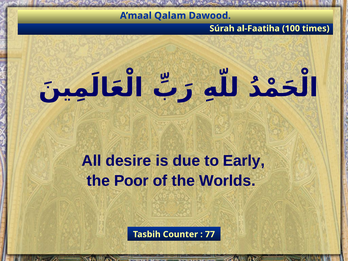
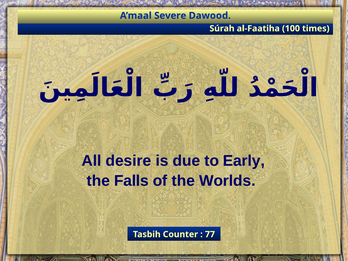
Qalam: Qalam -> Severe (170, 16)
Poor: Poor -> Falls (131, 181)
